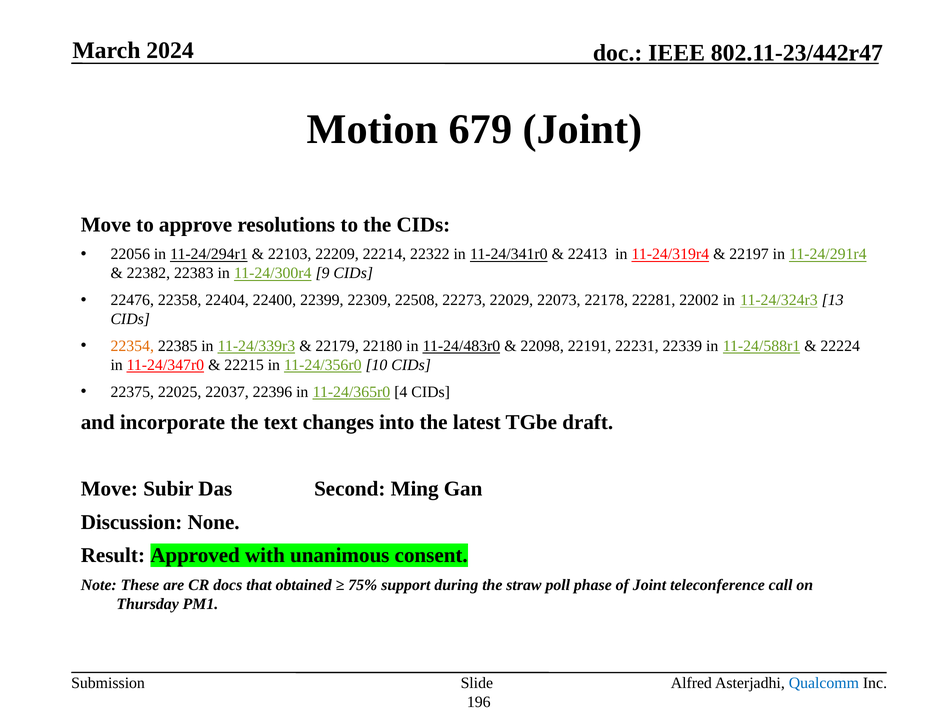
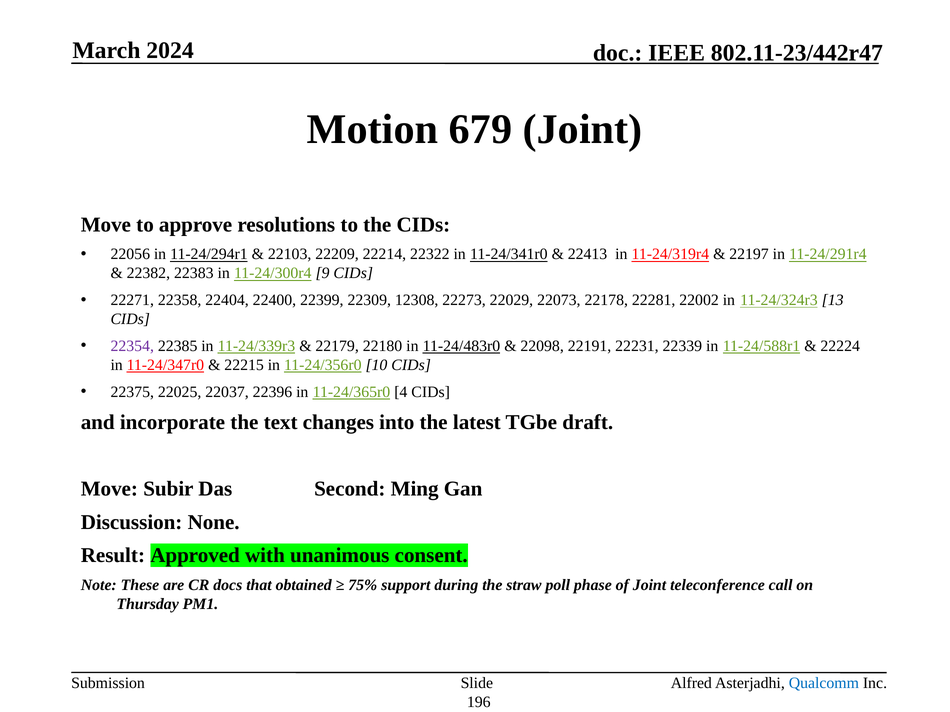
22476: 22476 -> 22271 (132, 300)
22508: 22508 -> 12308 (417, 300)
22354 colour: orange -> purple (132, 346)
